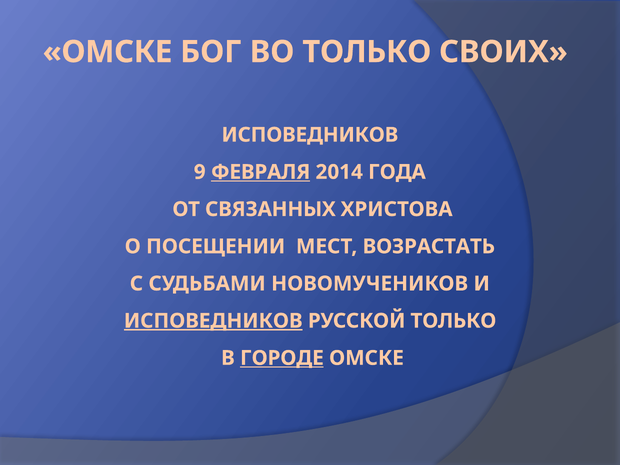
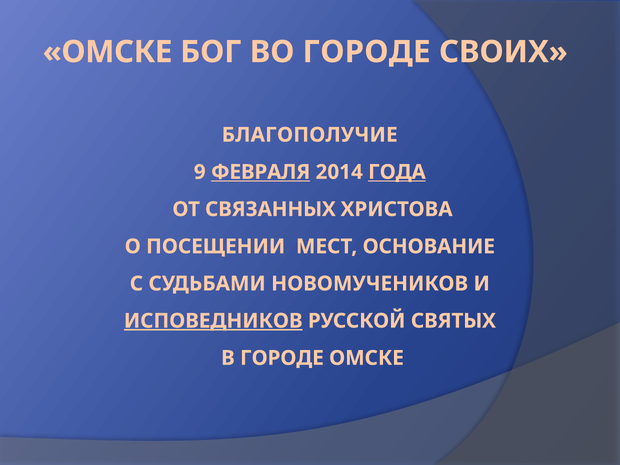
ВО ТОЛЬКО: ТОЛЬКО -> ГОРОДЕ (367, 52)
ИСПОВЕДНИКОВ: ИСПОВЕДНИКОВ -> БЛАГОПОЛУЧИЕ (310, 135)
ГОДА underline: none -> present (397, 172)
ВОЗРАСТАТЬ: ВОЗРАСТАТЬ -> ОСНОВАНИЕ (429, 246)
РУССКОЙ ТОЛЬКО: ТОЛЬКО -> СВЯТЫХ (453, 321)
ГОРОДЕ underline: present -> none (282, 358)
